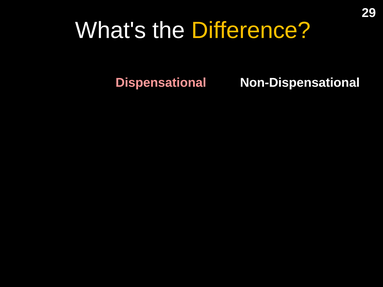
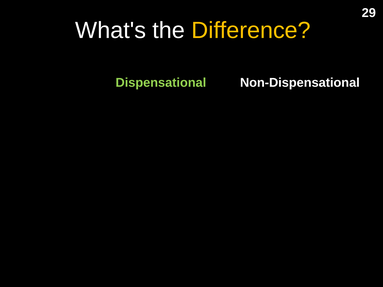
Dispensational colour: pink -> light green (161, 83)
